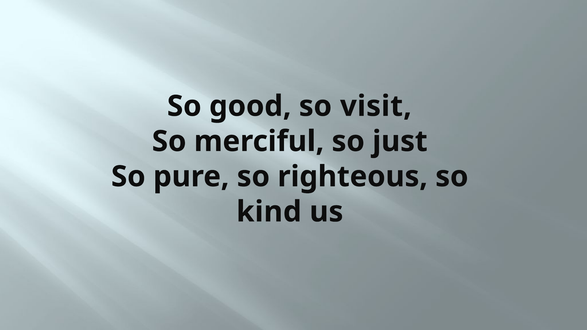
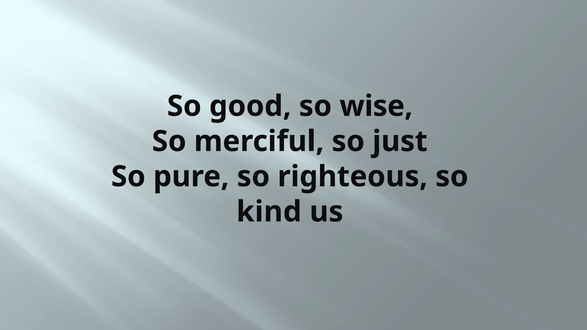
visit: visit -> wise (376, 106)
